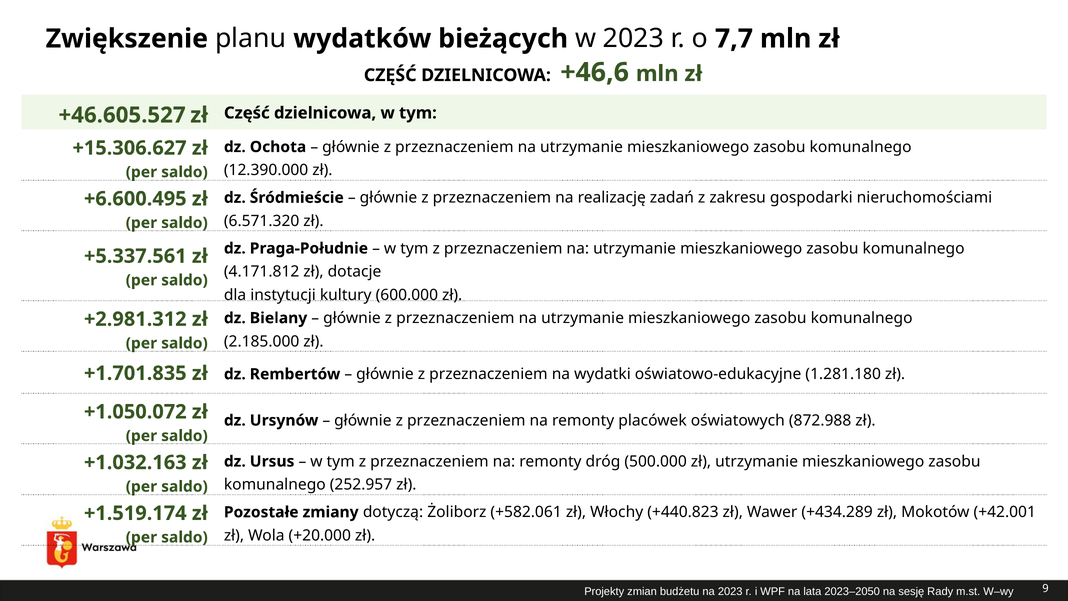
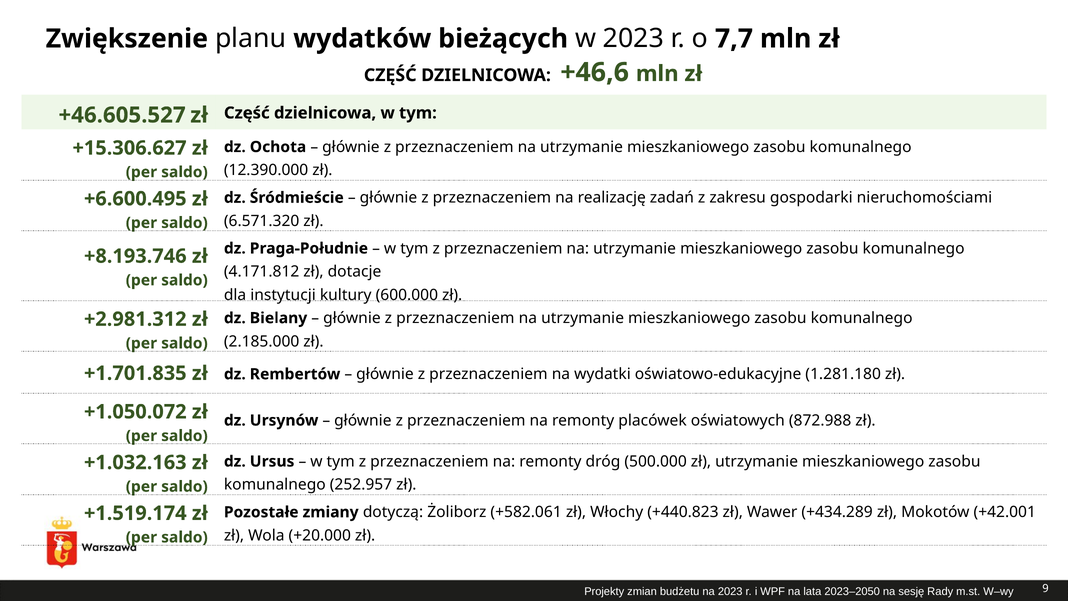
+5.337.561: +5.337.561 -> +8.193.746 (135, 256)
